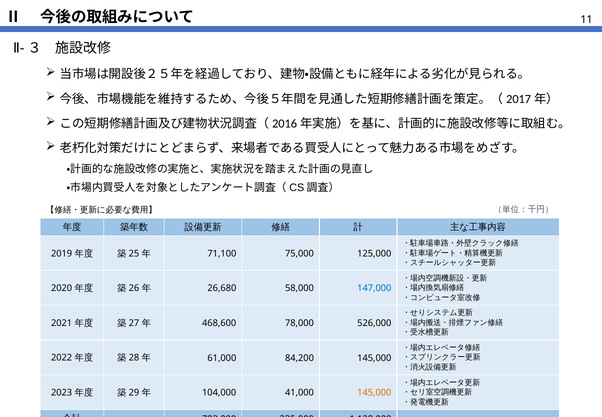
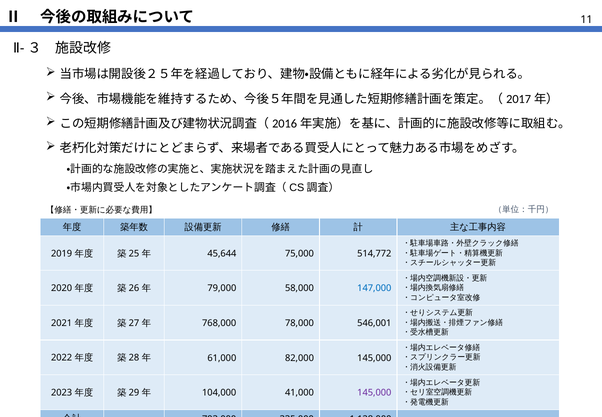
71,100: 71,100 -> 45,644 (222, 253)
125,000: 125,000 -> 514,772 (374, 253)
26,680: 26,680 -> 79,000 (222, 288)
468,600: 468,600 -> 768,000 (219, 323)
526,000: 526,000 -> 546,001 (374, 323)
84,200: 84,200 -> 82,000 (299, 358)
145,000 colour: orange -> purple (374, 393)
